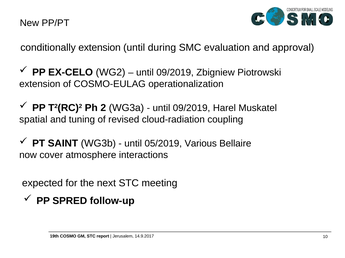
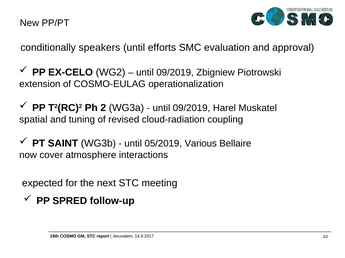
conditionally extension: extension -> speakers (99, 48)
during: during -> efforts (162, 48)
